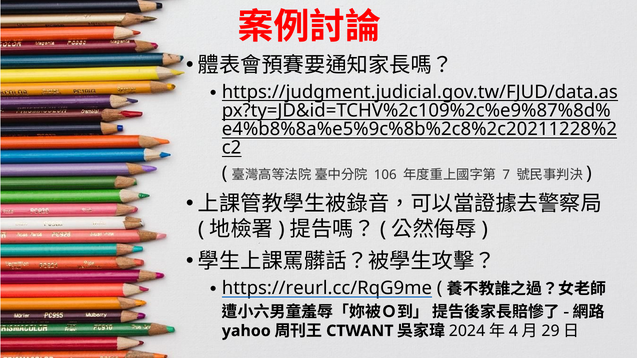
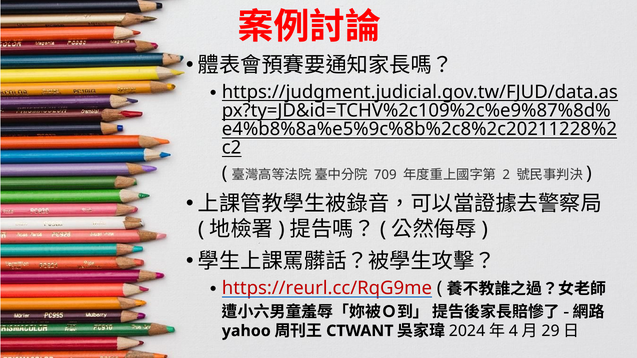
106: 106 -> 709 (385, 175)
7: 7 -> 2 (506, 175)
https://reurl.cc/RqG9me colour: black -> red (327, 289)
